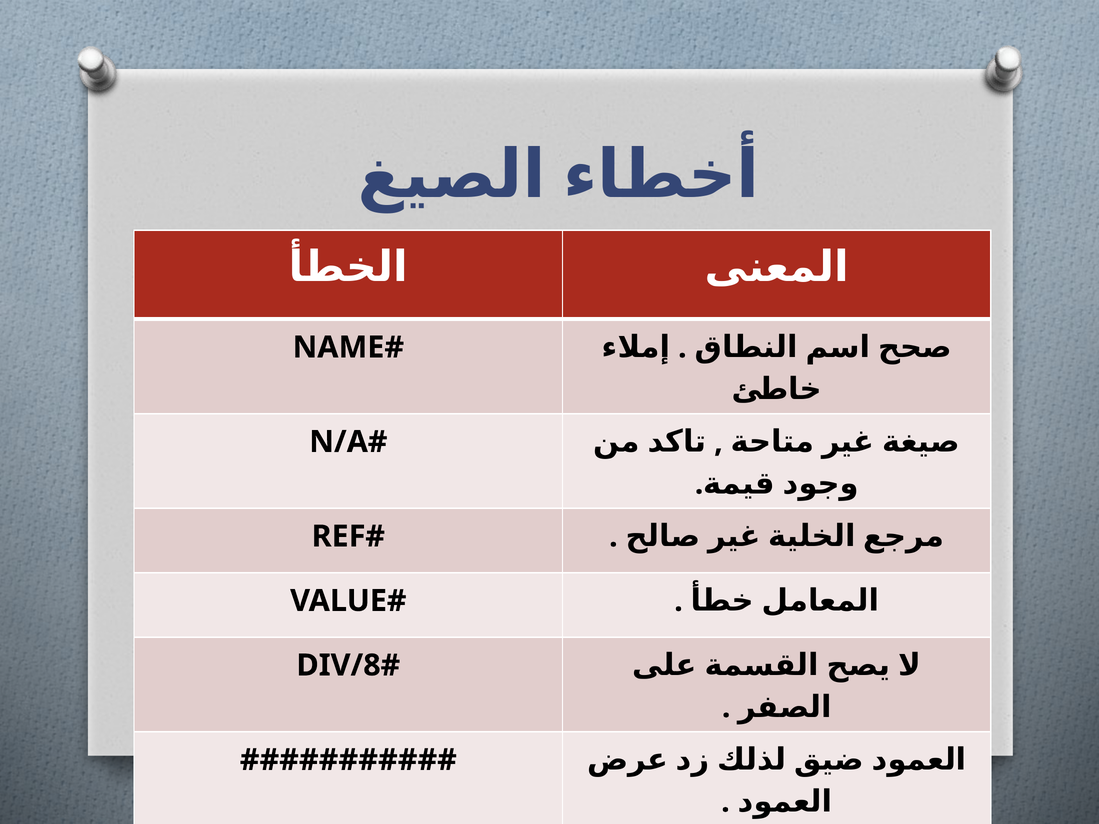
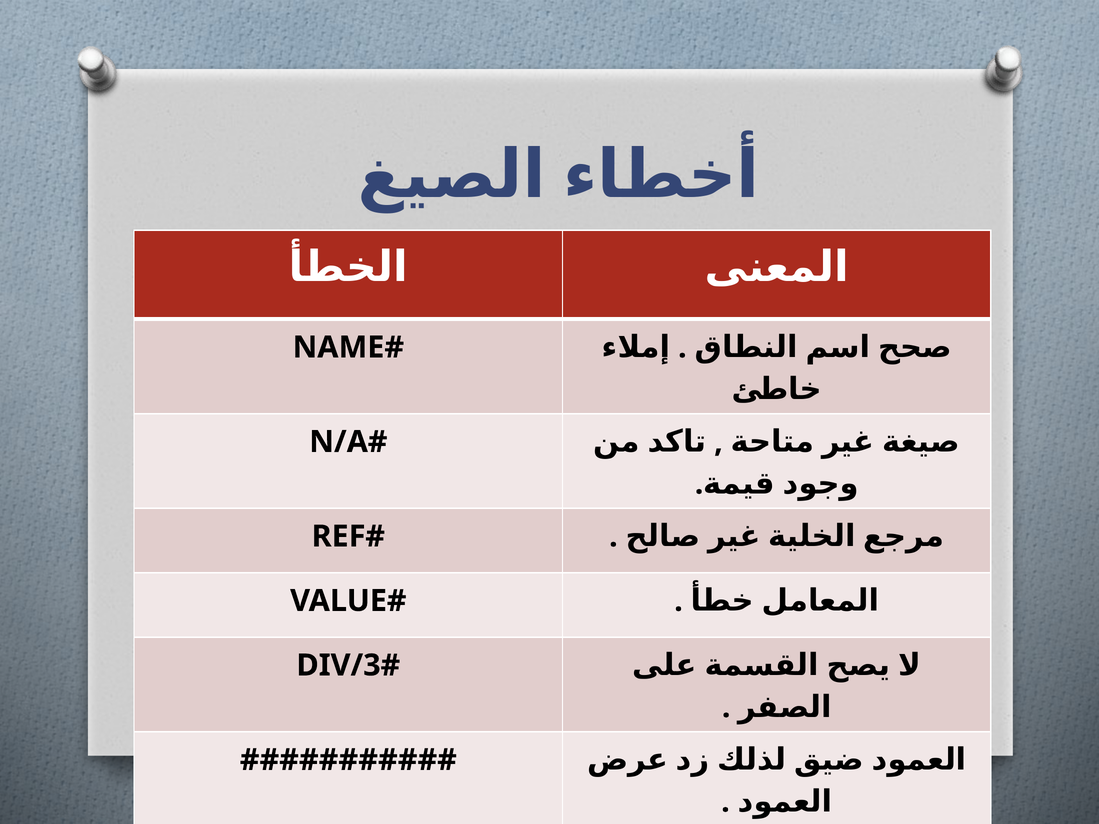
DIV/8: DIV/8 -> DIV/3 (339, 666)
